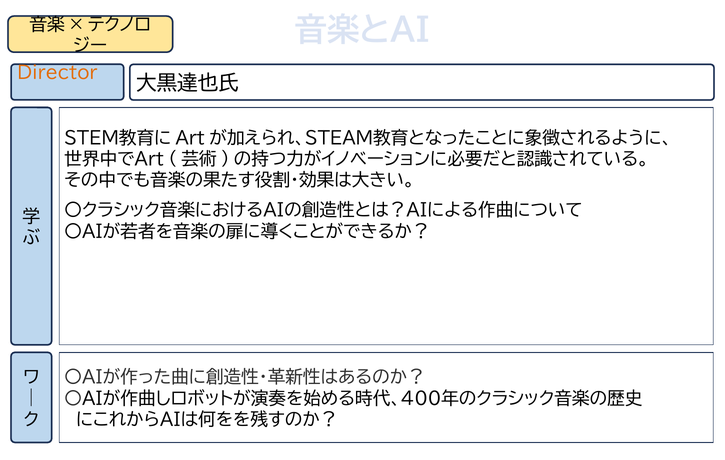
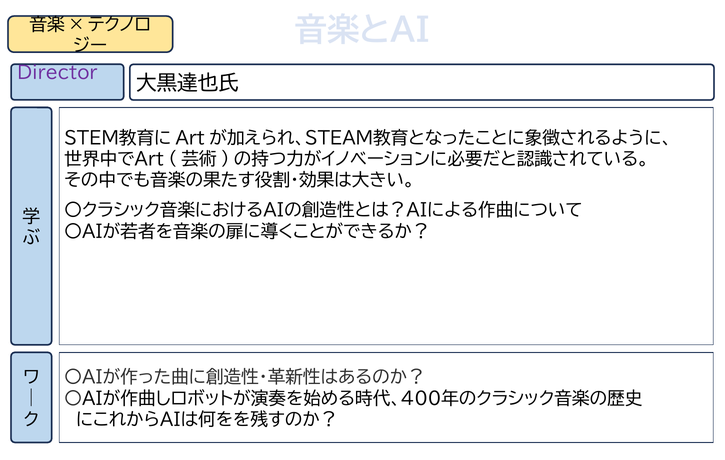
Director colour: orange -> purple (57, 73)
